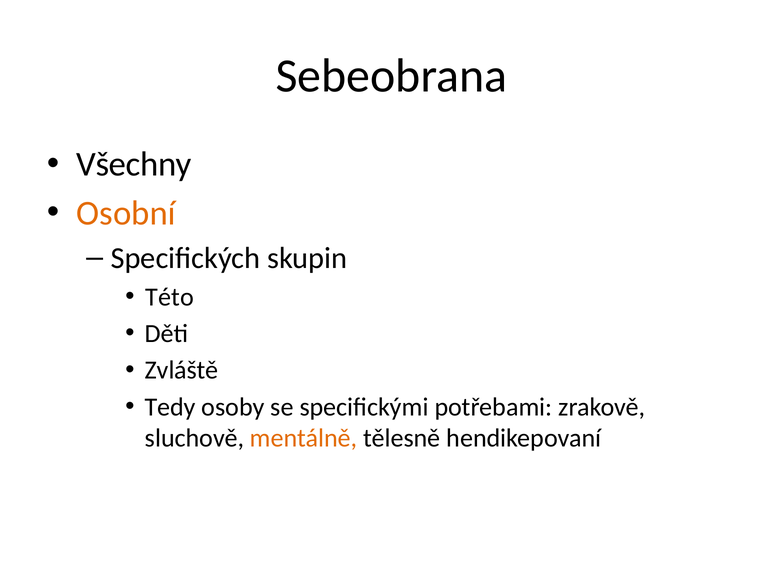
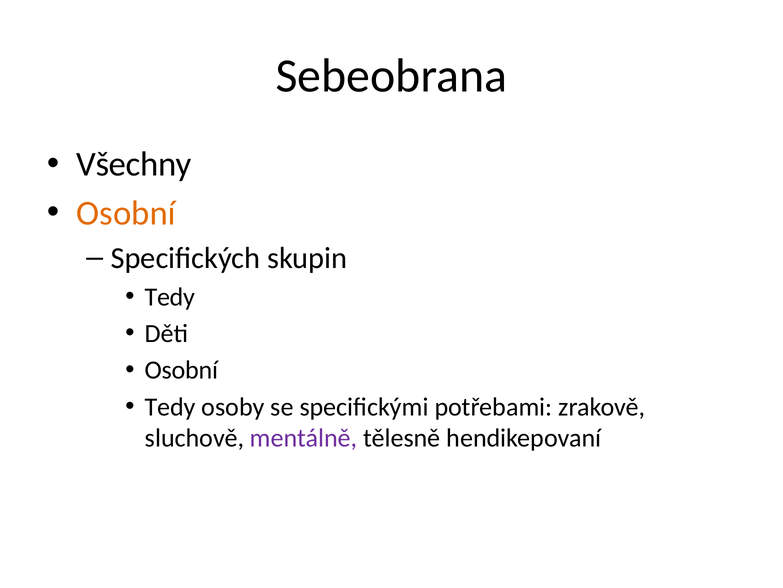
Této: Této -> Tedy (170, 297)
Zvláště: Zvláště -> Osobní (182, 370)
mentálně colour: orange -> purple (304, 438)
